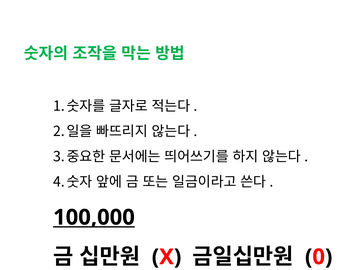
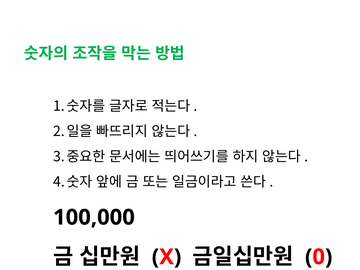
100,000 underline: present -> none (94, 217)
